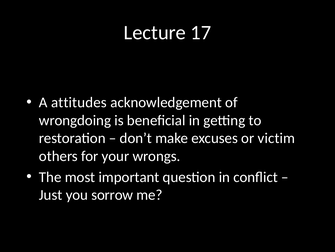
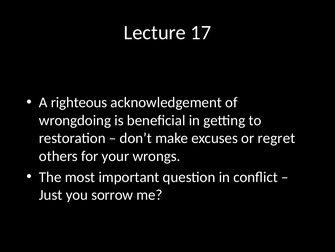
attitudes: attitudes -> righteous (79, 102)
victim: victim -> regret (276, 138)
